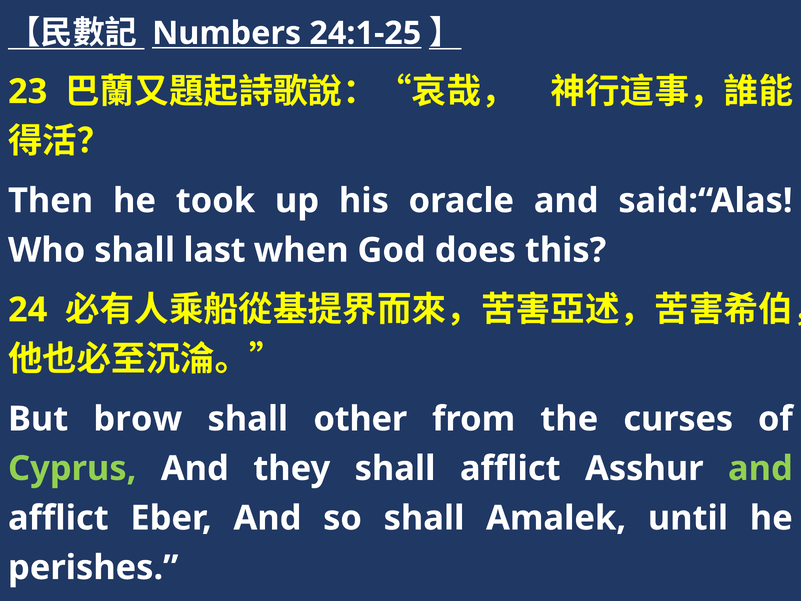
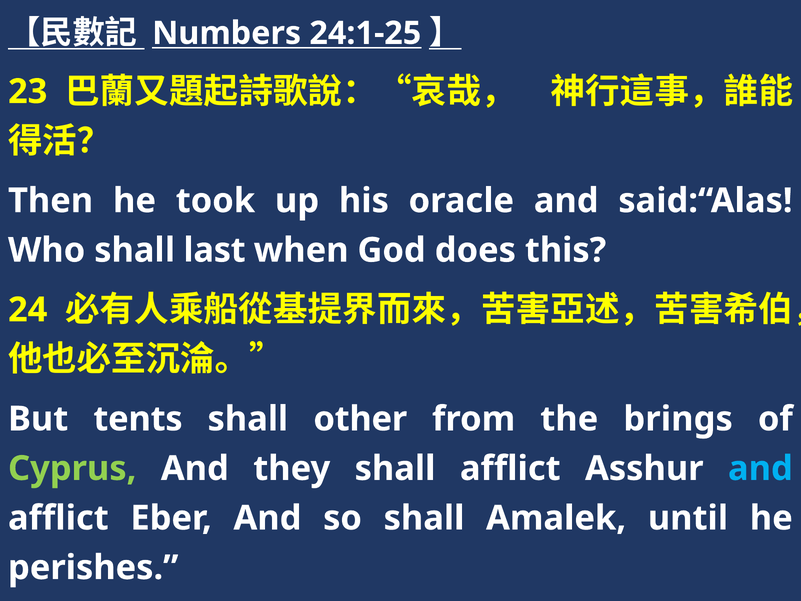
brow: brow -> tents (138, 419)
curses: curses -> brings (678, 419)
and colour: light green -> light blue (760, 468)
